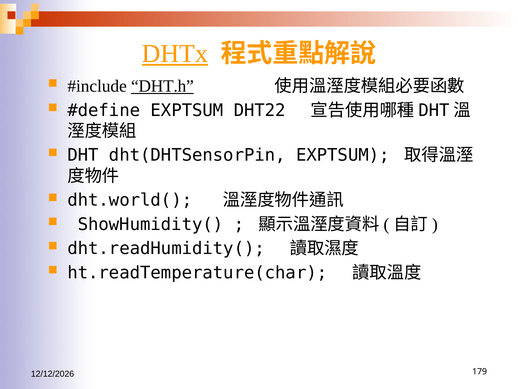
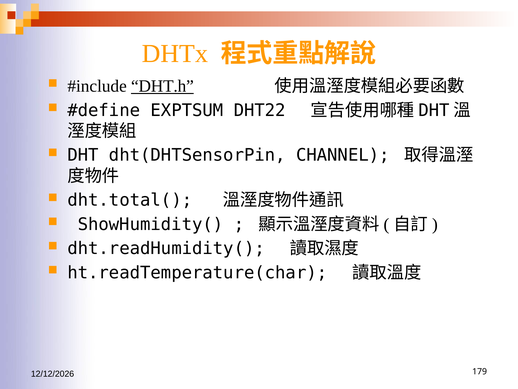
DHTx underline: present -> none (175, 54)
dht(DHTSensorPin EXPTSUM: EXPTSUM -> CHANNEL (343, 155)
dht.world(: dht.world( -> dht.total( (130, 200)
